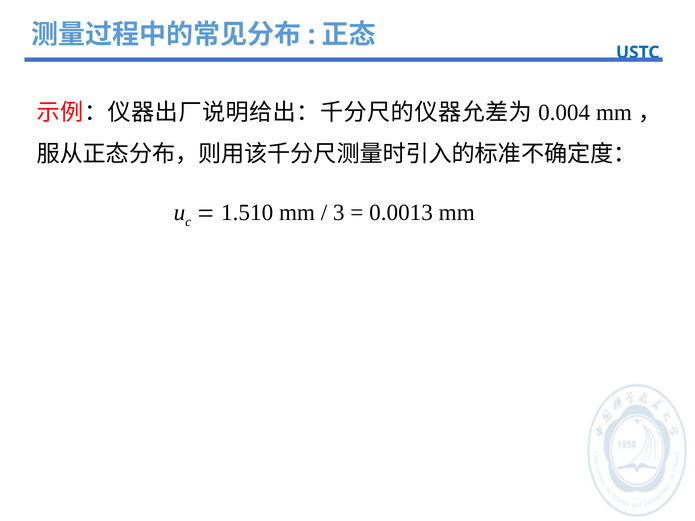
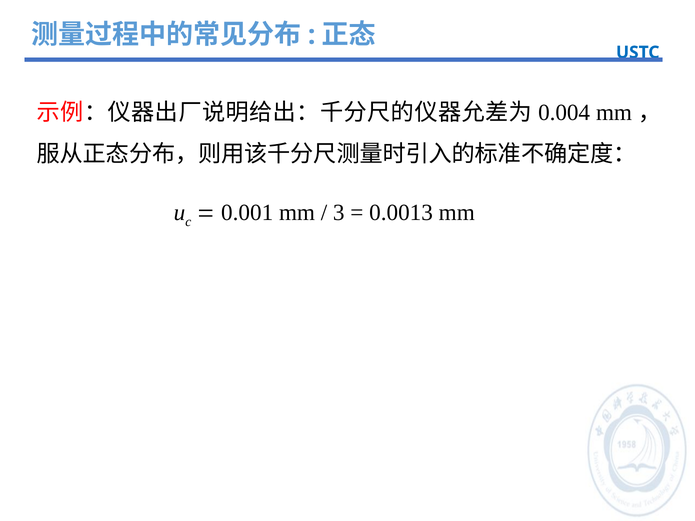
1.510: 1.510 -> 0.001 (247, 213)
